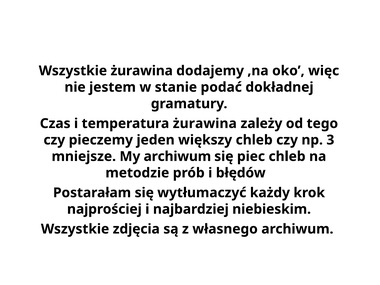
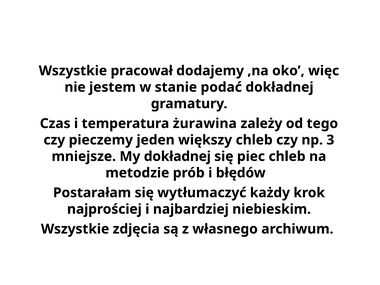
Wszystkie żurawina: żurawina -> pracował (142, 71)
My archiwum: archiwum -> dokładnej (177, 156)
